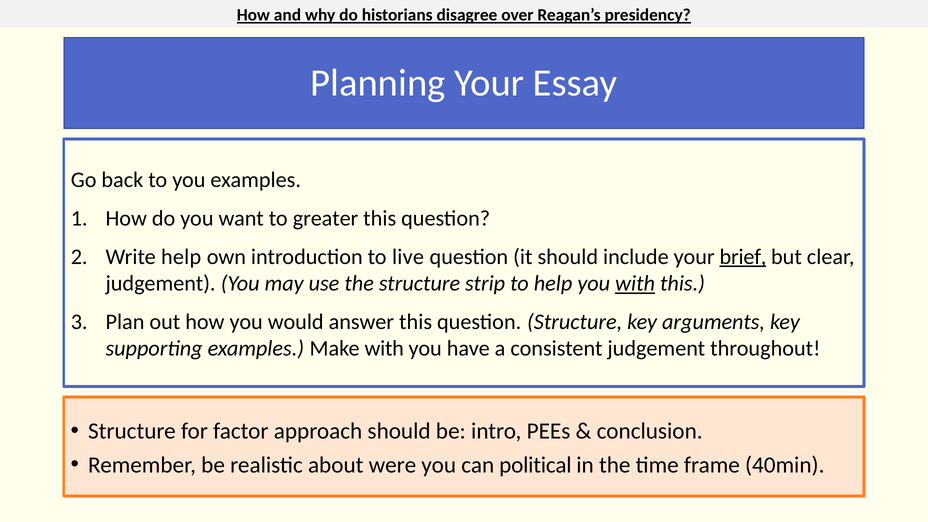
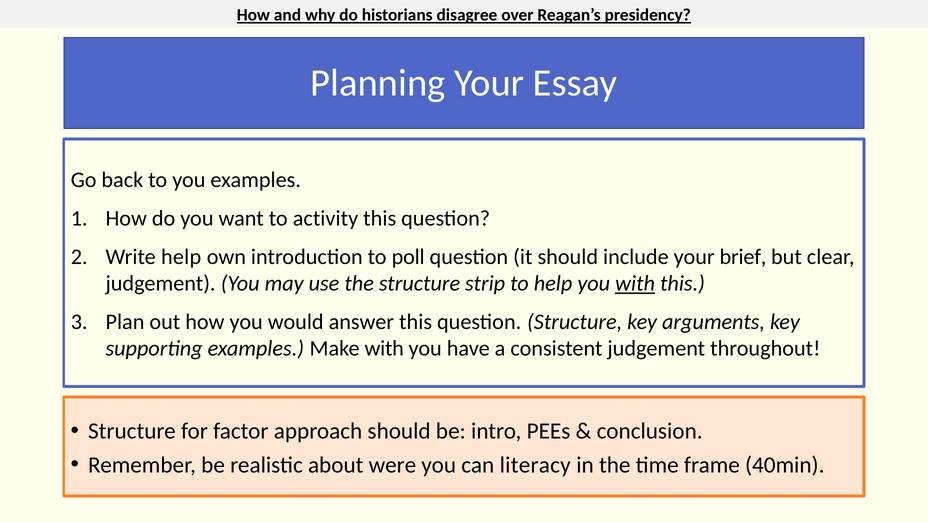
greater: greater -> activity (325, 218)
live: live -> poll (408, 257)
brief underline: present -> none (743, 257)
political: political -> literacy (535, 465)
